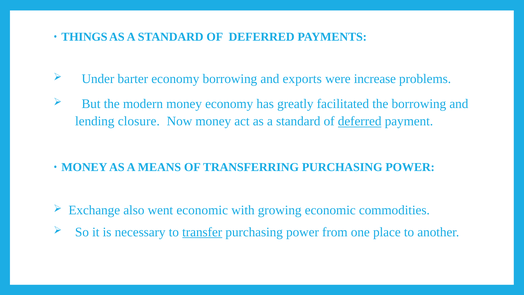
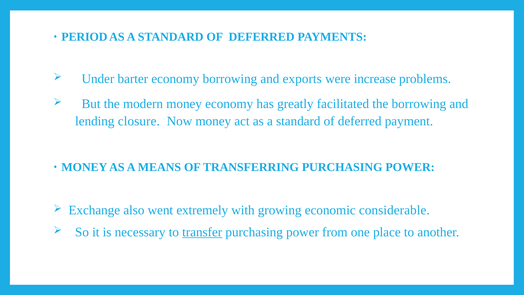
THINGS: THINGS -> PERIOD (84, 37)
deferred underline: present -> none (360, 121)
went economic: economic -> extremely (202, 210)
commodities: commodities -> considerable (394, 210)
